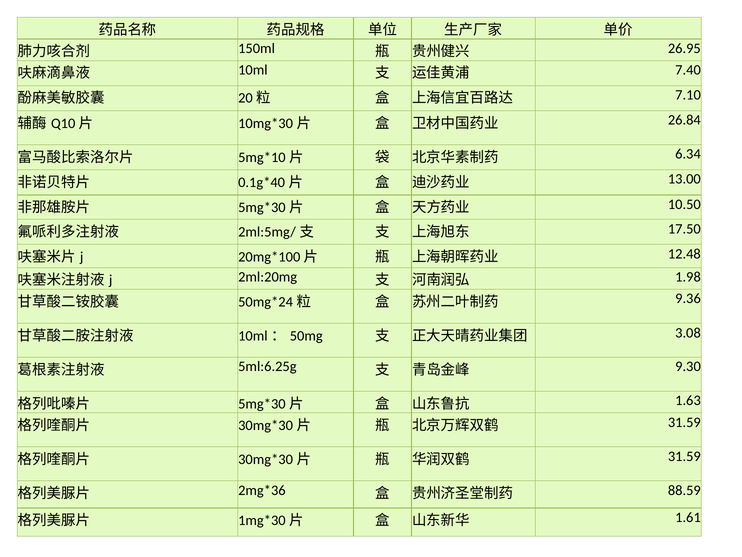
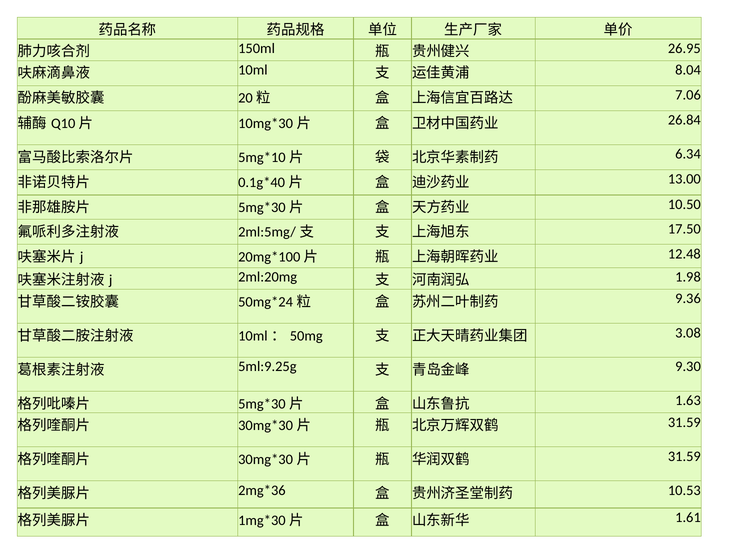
7.40: 7.40 -> 8.04 (688, 70)
7.10: 7.10 -> 7.06 (688, 95)
5ml:6.25g: 5ml:6.25g -> 5ml:9.25g (267, 366)
88.59: 88.59 -> 10.53 (684, 490)
